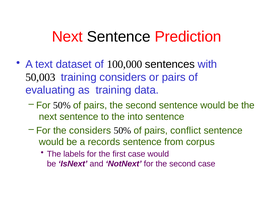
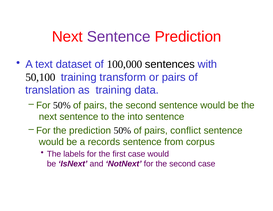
Sentence colour: black -> purple (119, 37)
50,003: 50,003 -> 50,100 (40, 77)
training considers: considers -> transform (123, 77)
evaluating: evaluating -> translation (50, 90)
the considers: considers -> prediction (90, 130)
